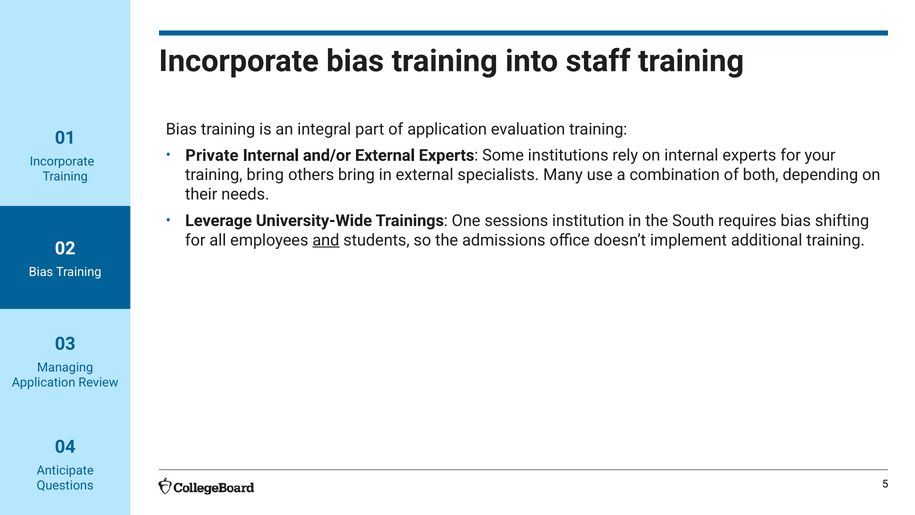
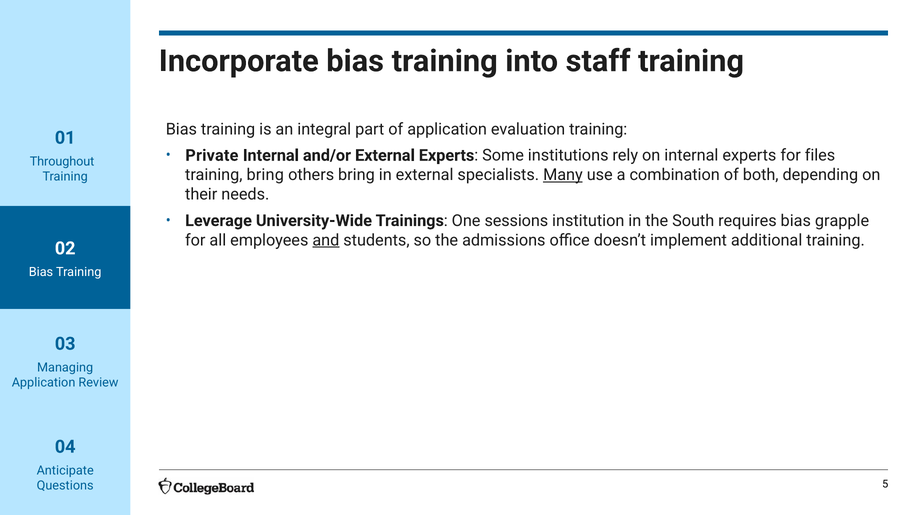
your: your -> files (820, 155)
Incorporate: Incorporate -> Throughout (62, 161)
Many underline: none -> present (563, 175)
shifting: shifting -> grapple (842, 221)
